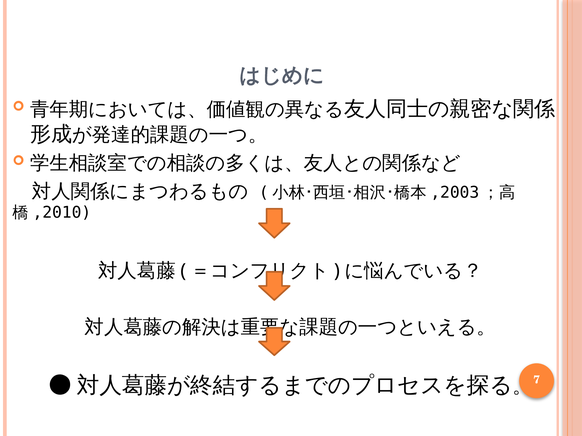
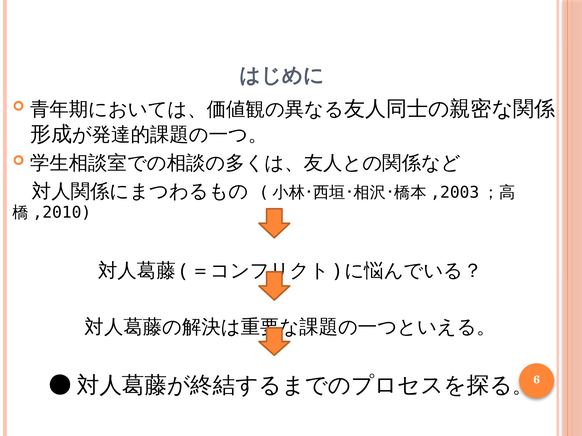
7: 7 -> 6 (537, 380)
